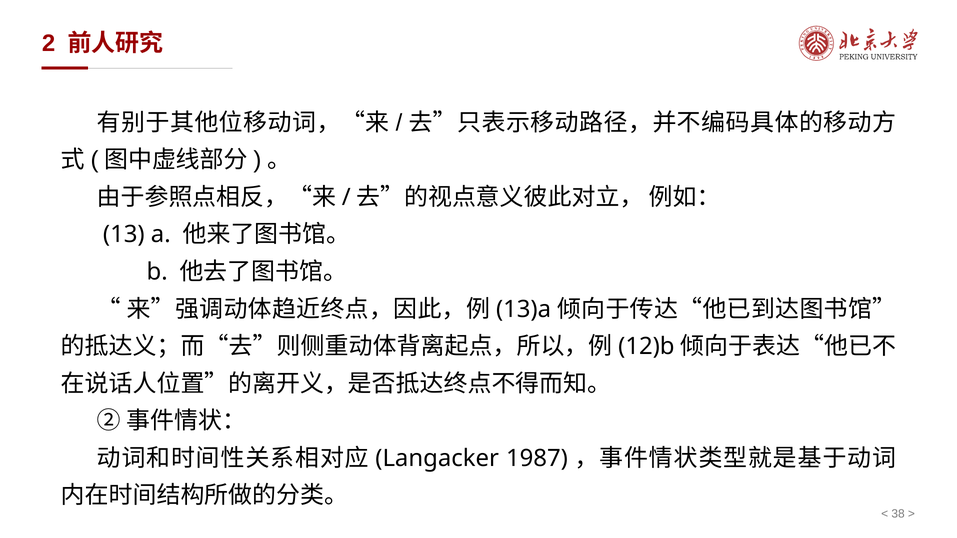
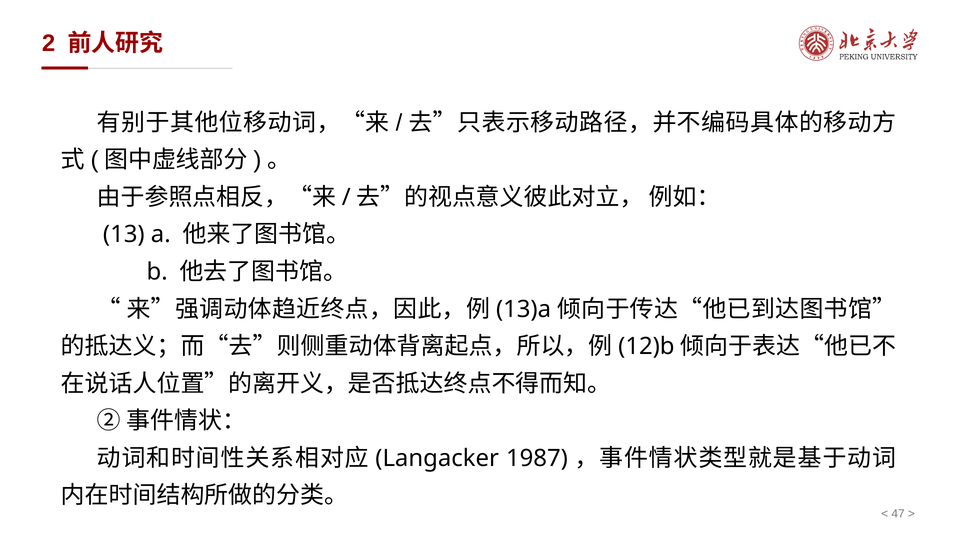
38: 38 -> 47 (898, 514)
